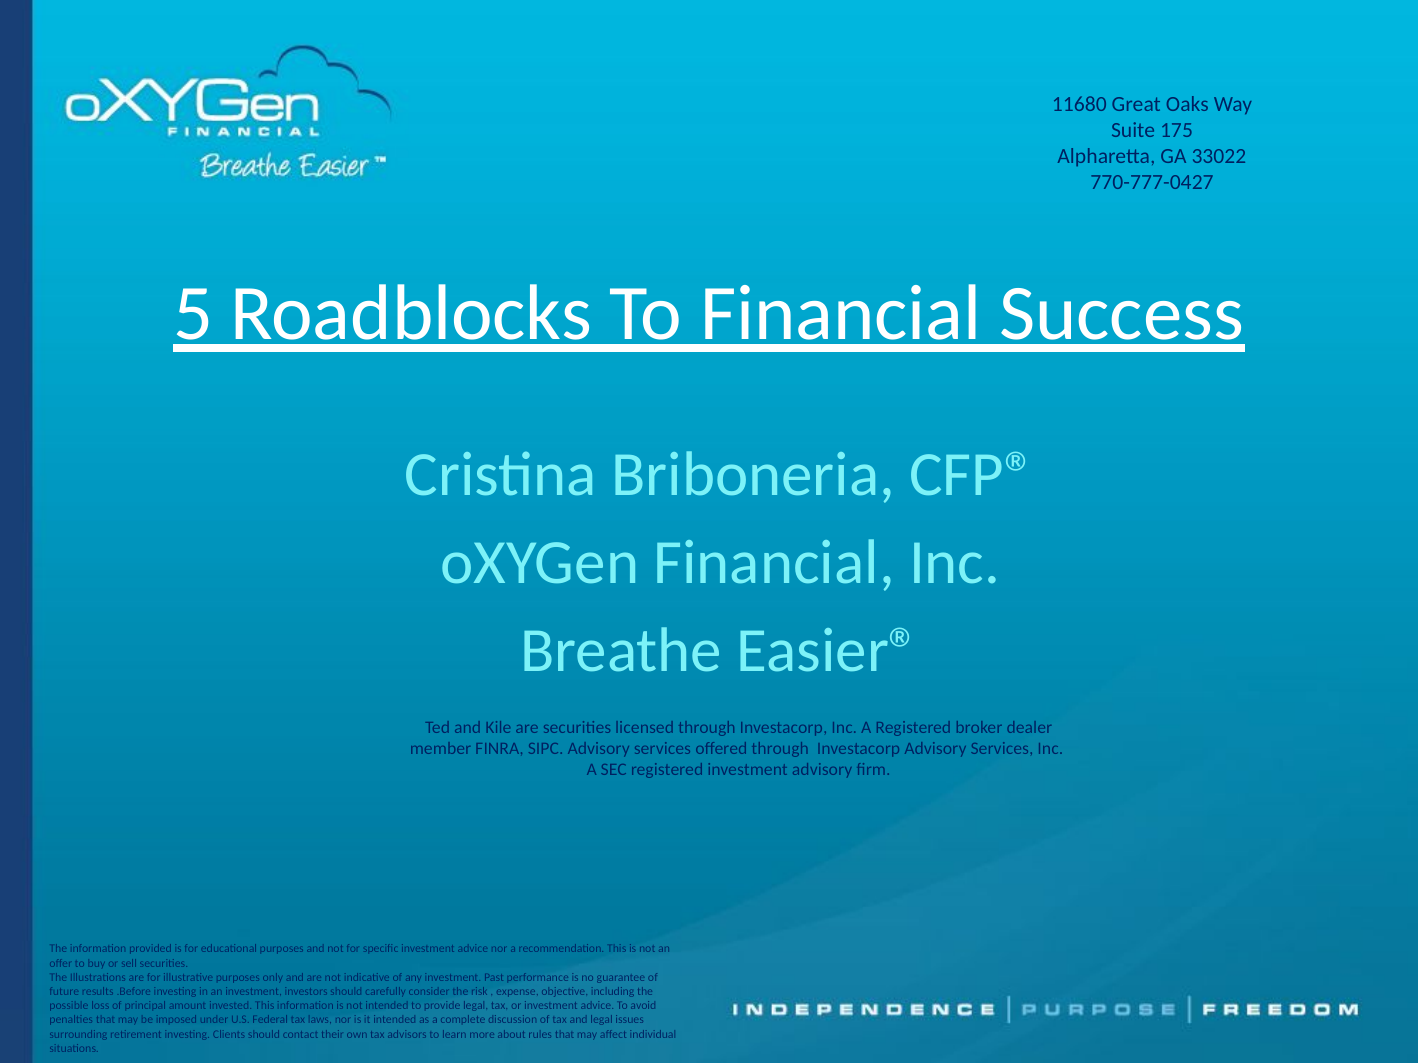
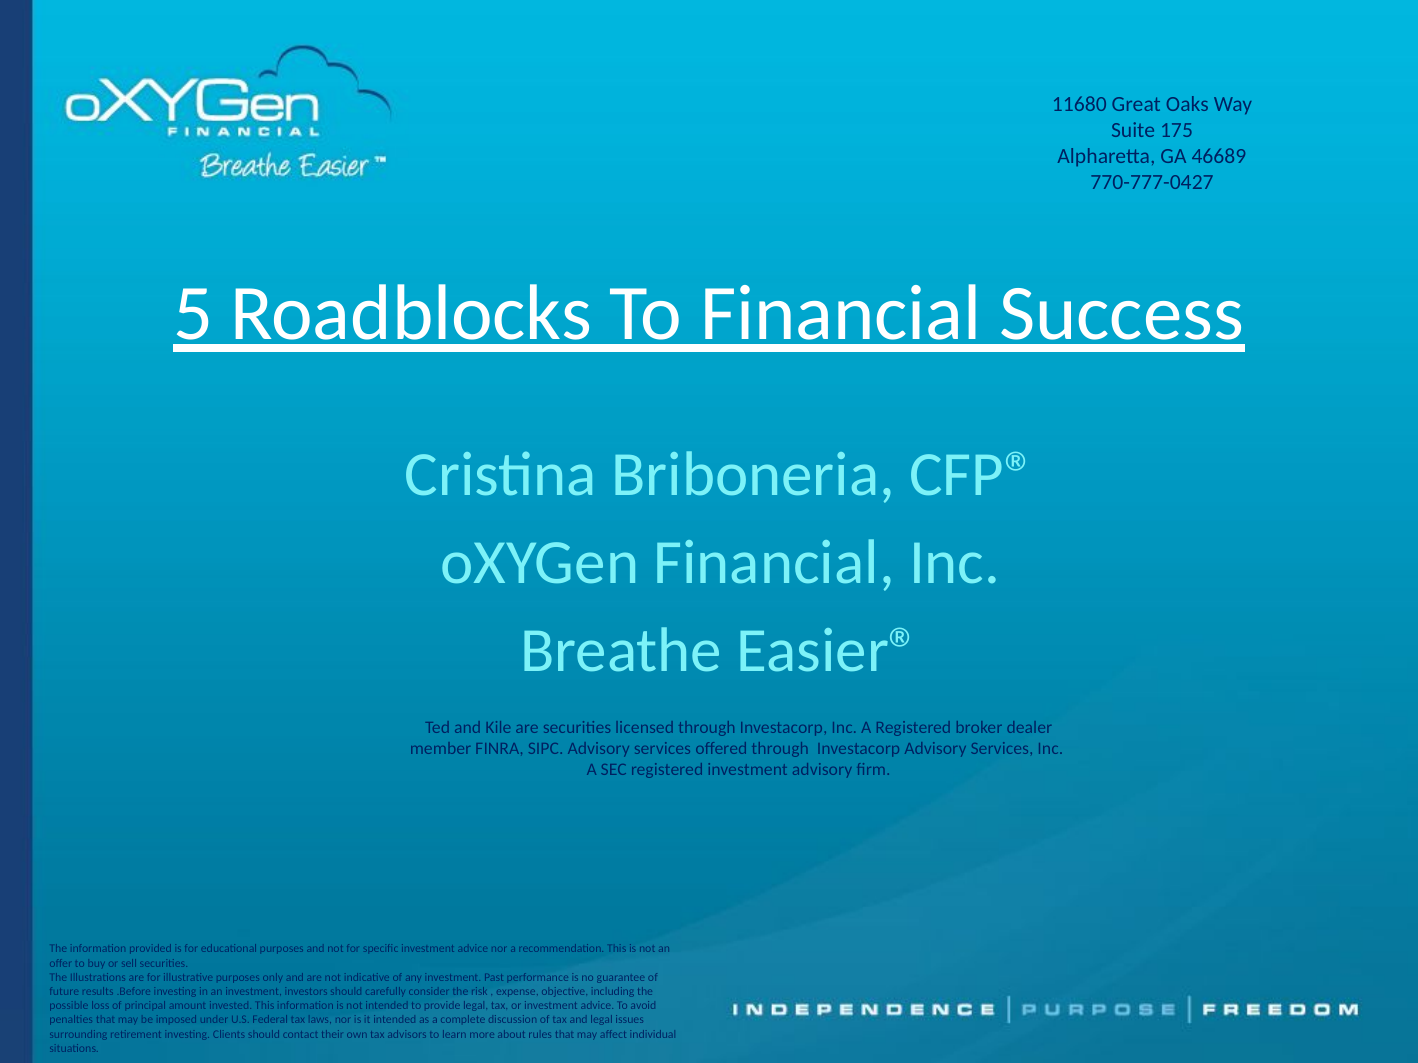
33022: 33022 -> 46689 (1219, 156)
